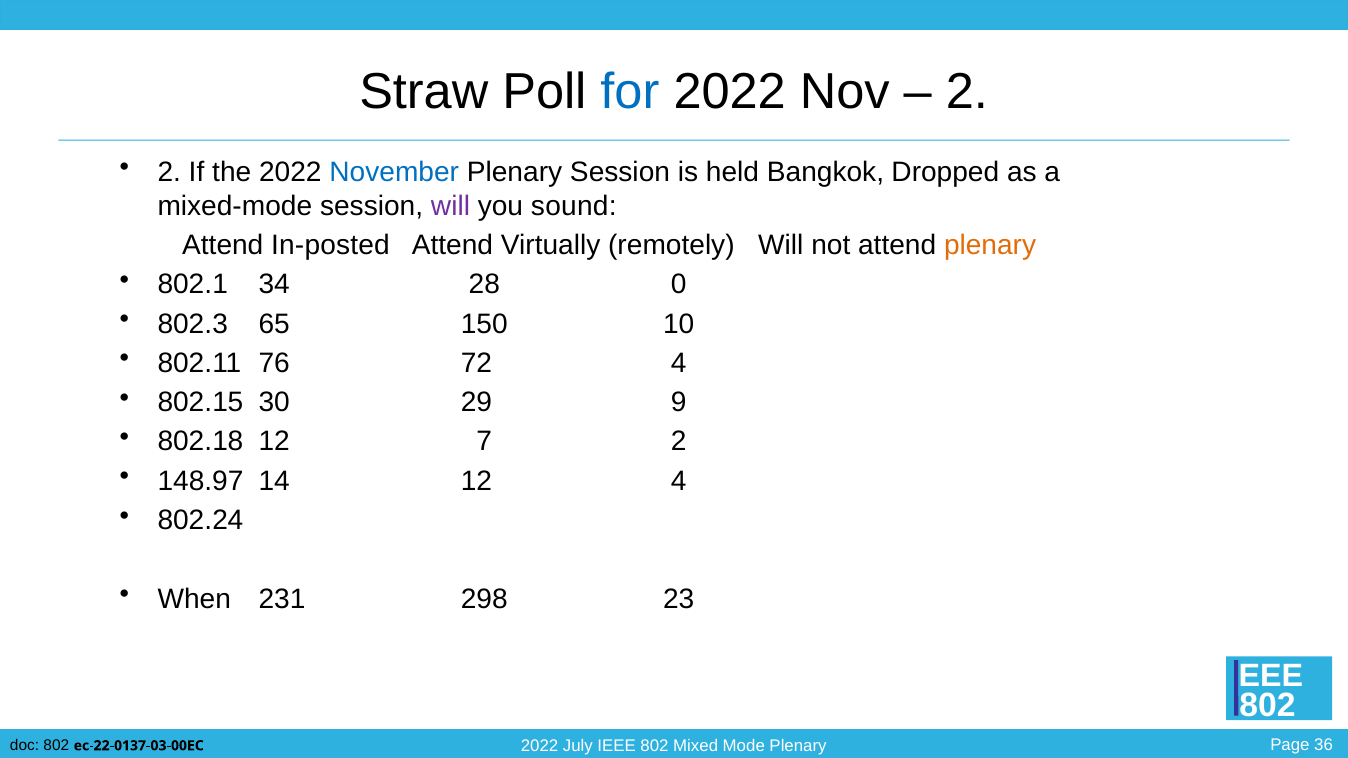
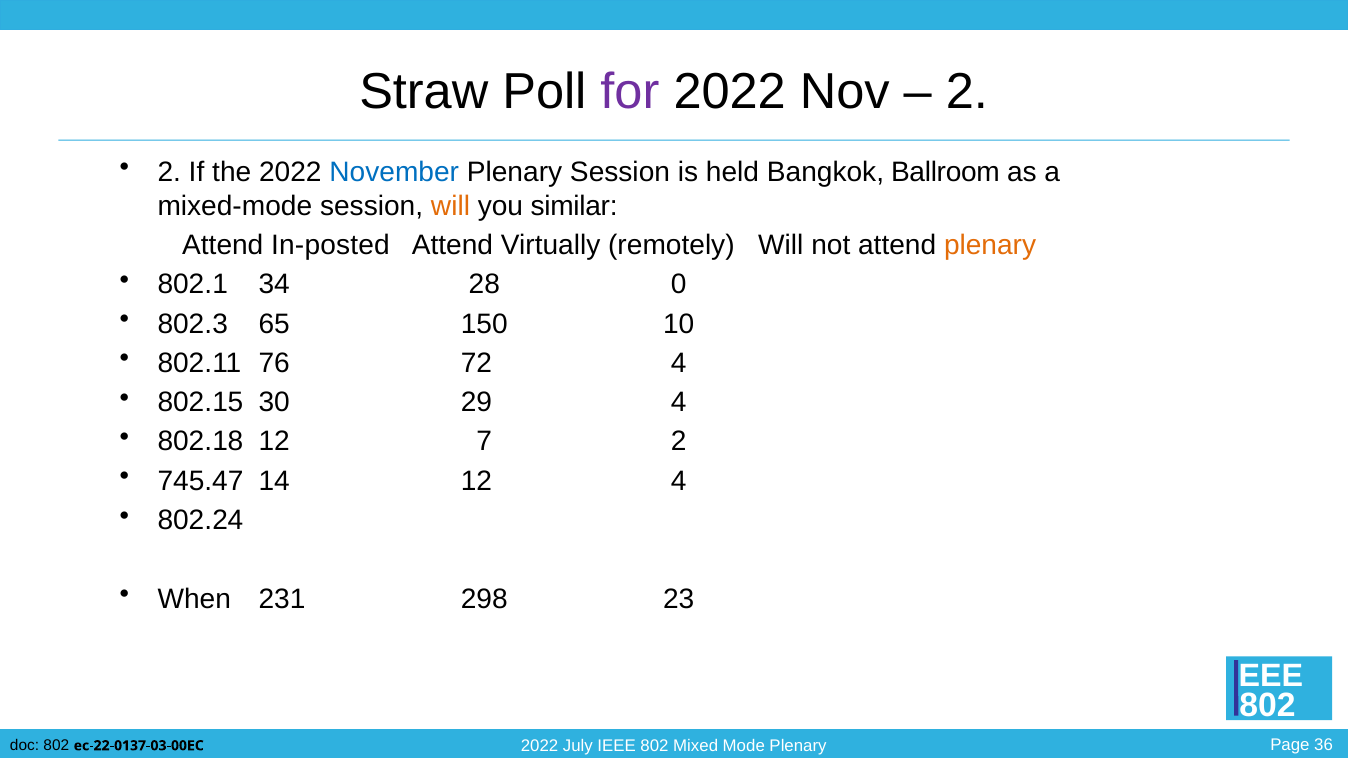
for colour: blue -> purple (630, 92)
Dropped: Dropped -> Ballroom (945, 172)
will colour: purple -> orange (451, 206)
sound: sound -> similar (574, 206)
29 9: 9 -> 4 (679, 403)
148.97: 148.97 -> 745.47 (200, 481)
